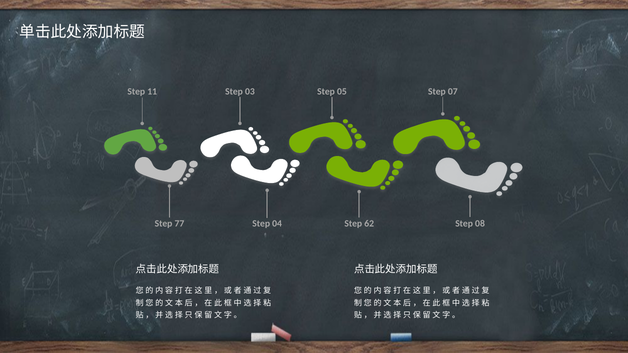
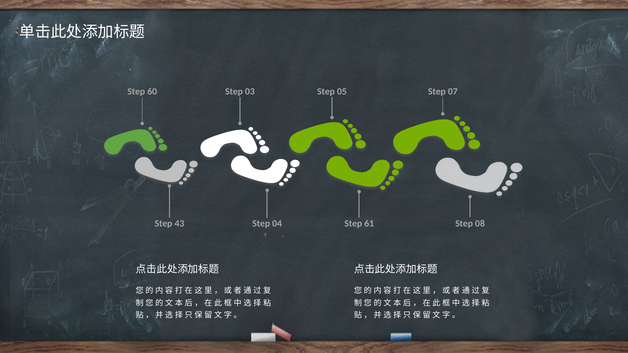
11: 11 -> 60 (152, 92)
77: 77 -> 43 (179, 224)
62: 62 -> 61 (369, 224)
